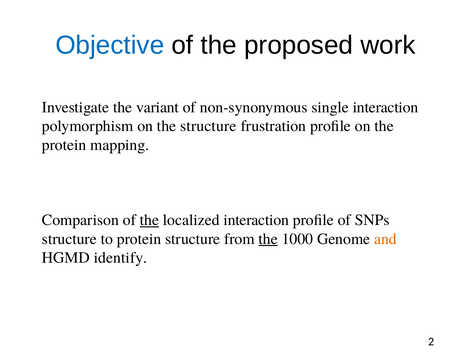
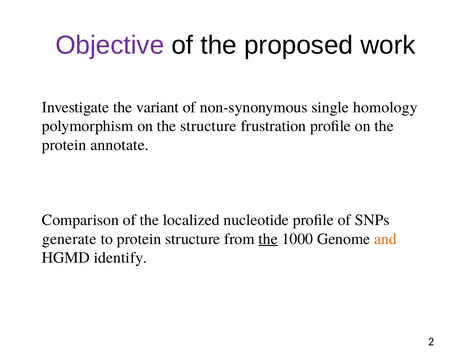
Objective colour: blue -> purple (110, 45)
single interaction: interaction -> homology (385, 107)
mapping: mapping -> annotate (120, 145)
the underline: present -> none (149, 220)
localized interaction: interaction -> nucleotide (256, 220)
structure: structure -> generate (69, 239)
